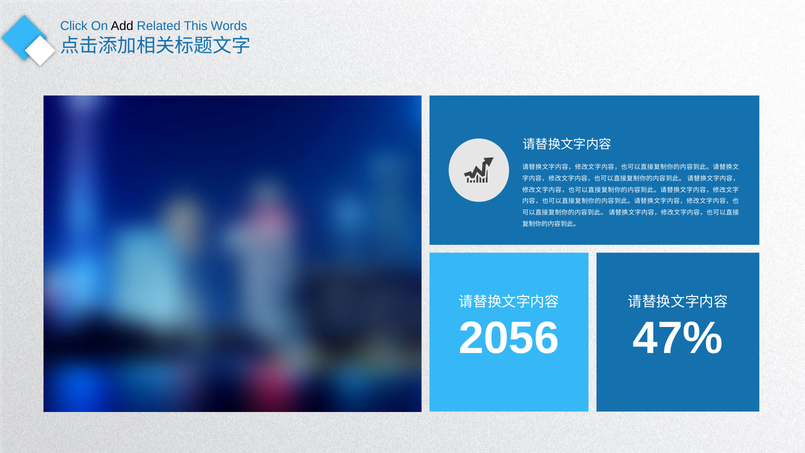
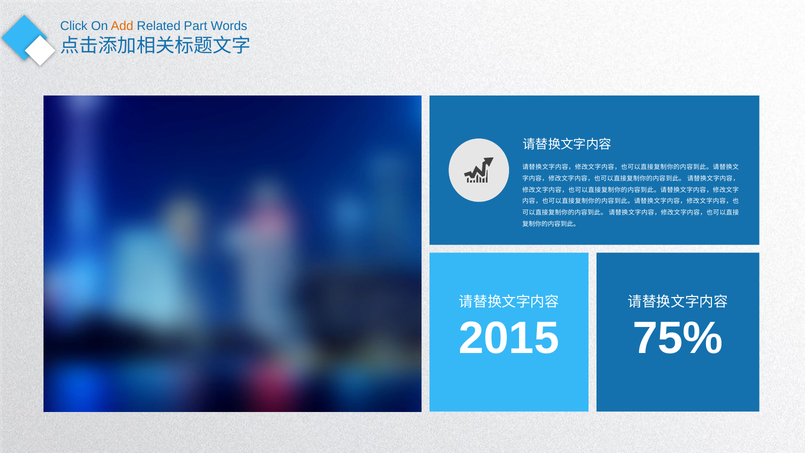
Add colour: black -> orange (122, 26)
This: This -> Part (196, 26)
2056: 2056 -> 2015 (509, 338)
47%: 47% -> 75% (678, 338)
